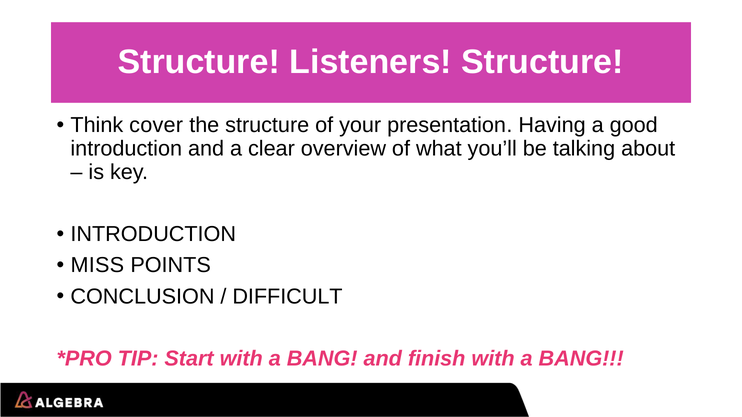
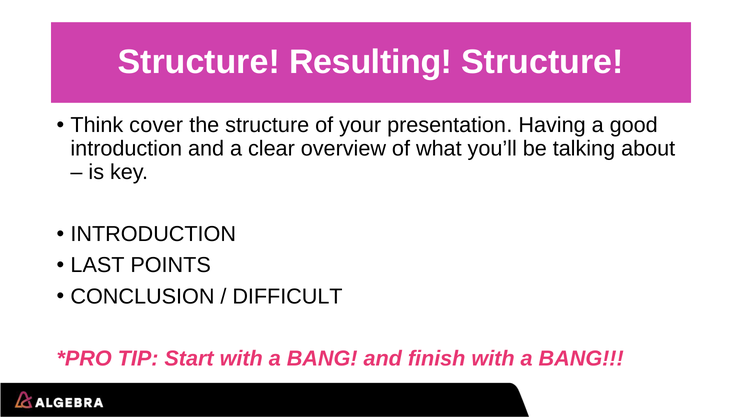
Listeners: Listeners -> Resulting (371, 62)
MISS: MISS -> LAST (97, 266)
